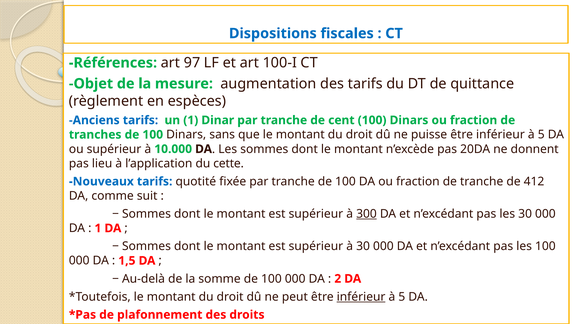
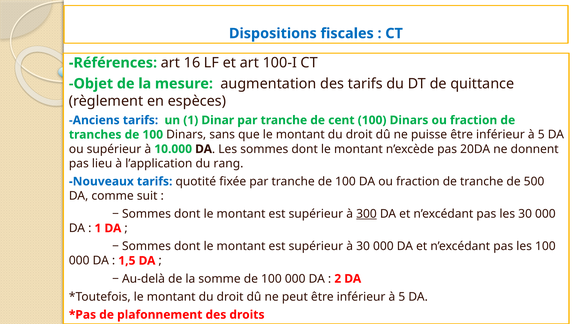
97: 97 -> 16 (192, 63)
cette: cette -> rang (228, 163)
412: 412 -> 500 (534, 181)
inférieur underline: present -> none (361, 297)
